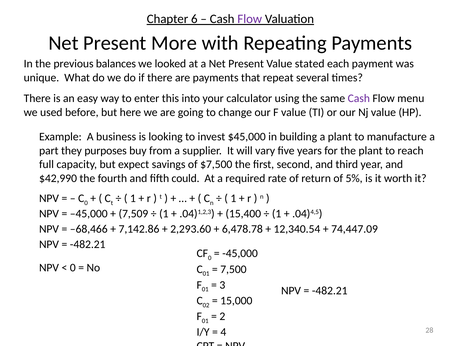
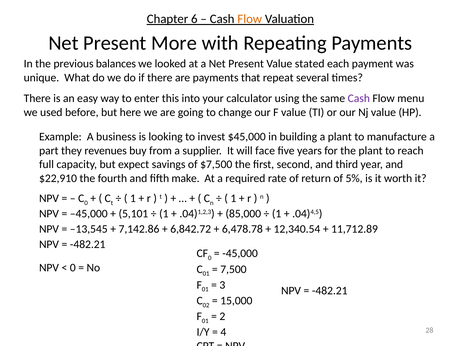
Flow colour: purple -> orange (250, 19)
purposes: purposes -> revenues (106, 151)
vary: vary -> face (265, 151)
$42,990: $42,990 -> $22,910 (58, 178)
could: could -> make (186, 178)
7,509: 7,509 -> 5,101 (133, 214)
15,400: 15,400 -> 85,000 (243, 214)
–68,466: –68,466 -> –13,545 (89, 229)
2,293.60: 2,293.60 -> 6,842.72 (191, 229)
74,447.09: 74,447.09 -> 11,712.89 (355, 229)
